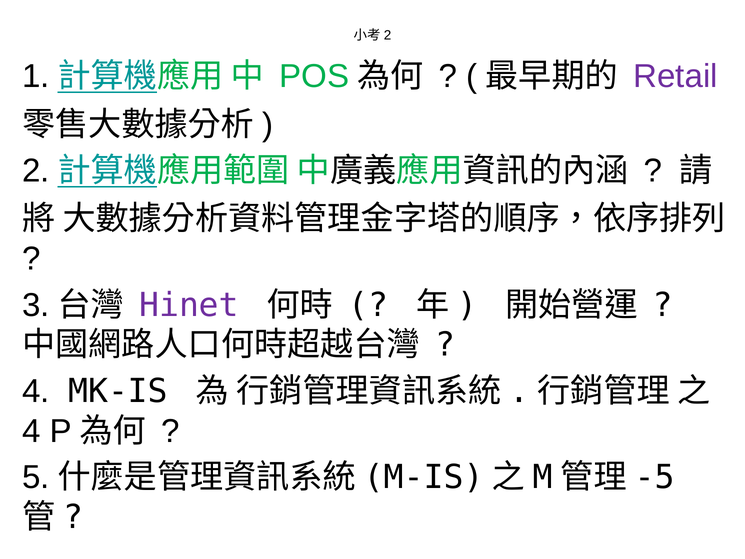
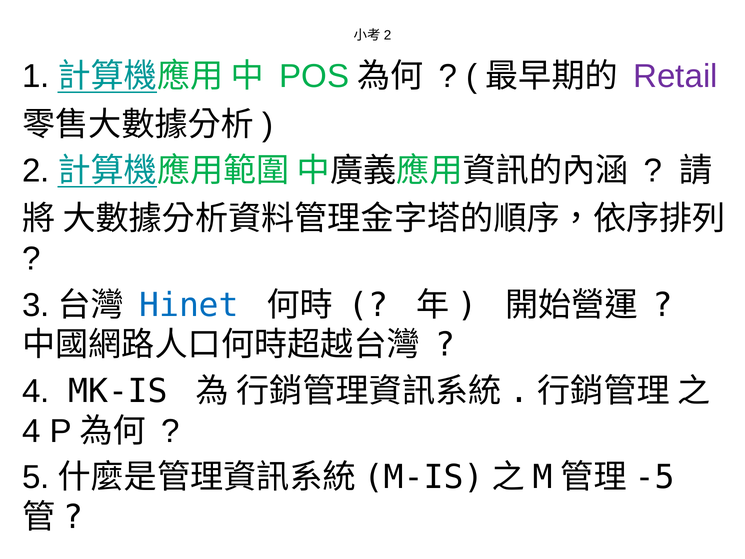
Hinet colour: purple -> blue (189, 305)
